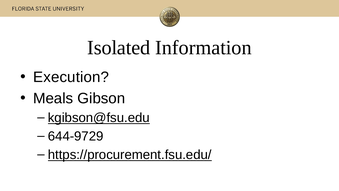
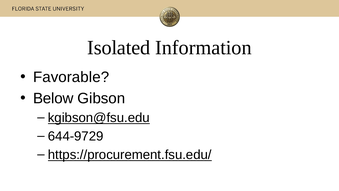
Execution: Execution -> Favorable (71, 77)
Meals: Meals -> Below (53, 98)
